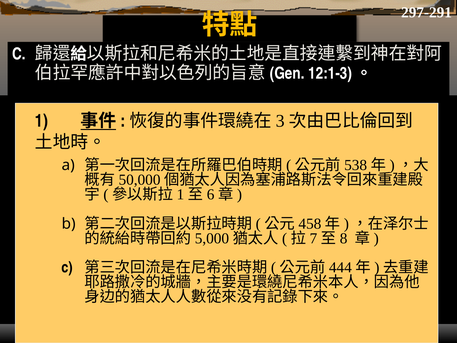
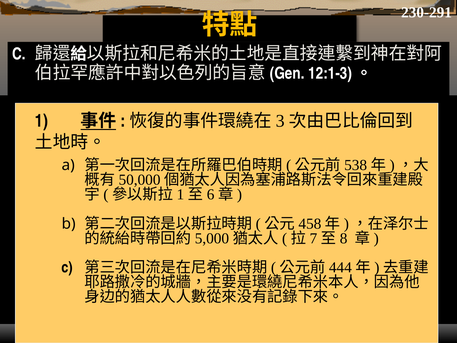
297-291: 297-291 -> 230-291 (427, 12)
